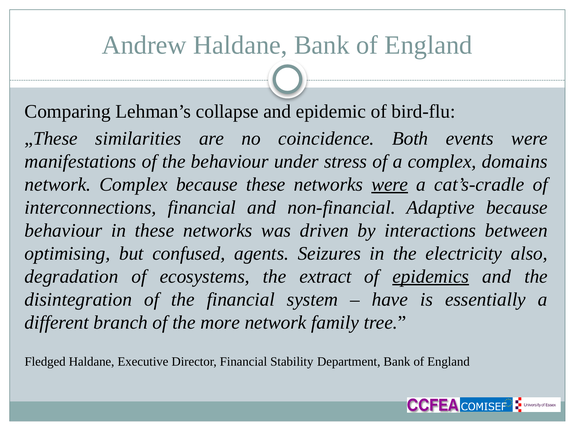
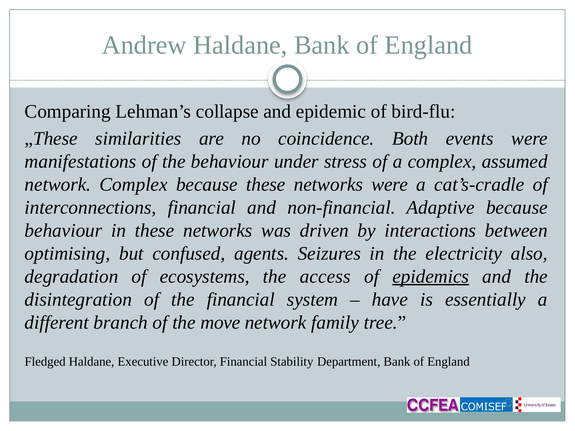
domains: domains -> assumed (515, 162)
were underline: present -> none (390, 185)
extract: extract -> access (325, 277)
more: more -> move (220, 323)
